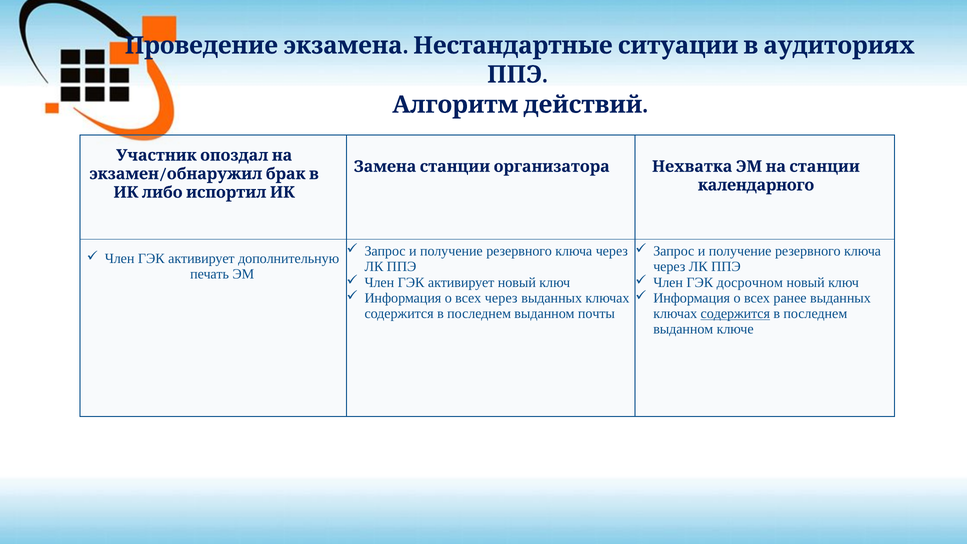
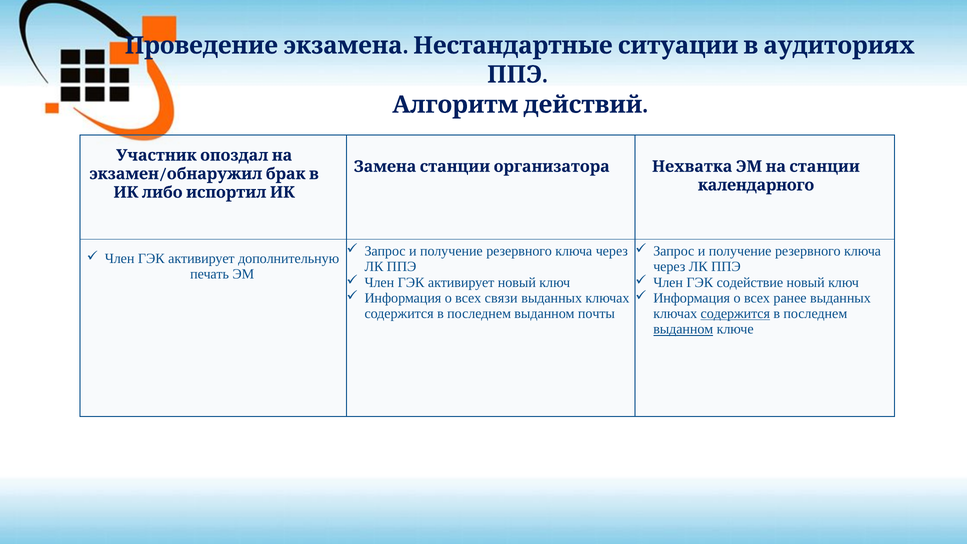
досрочном: досрочном -> содействие (750, 282)
всех через: через -> связи (501, 298)
выданном underline: none -> present (683, 329)
